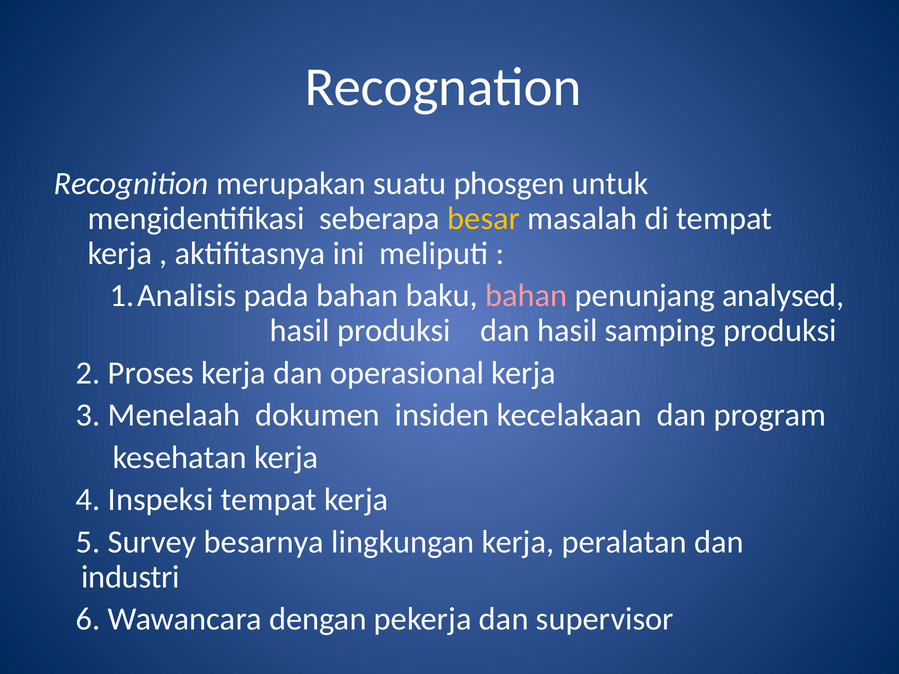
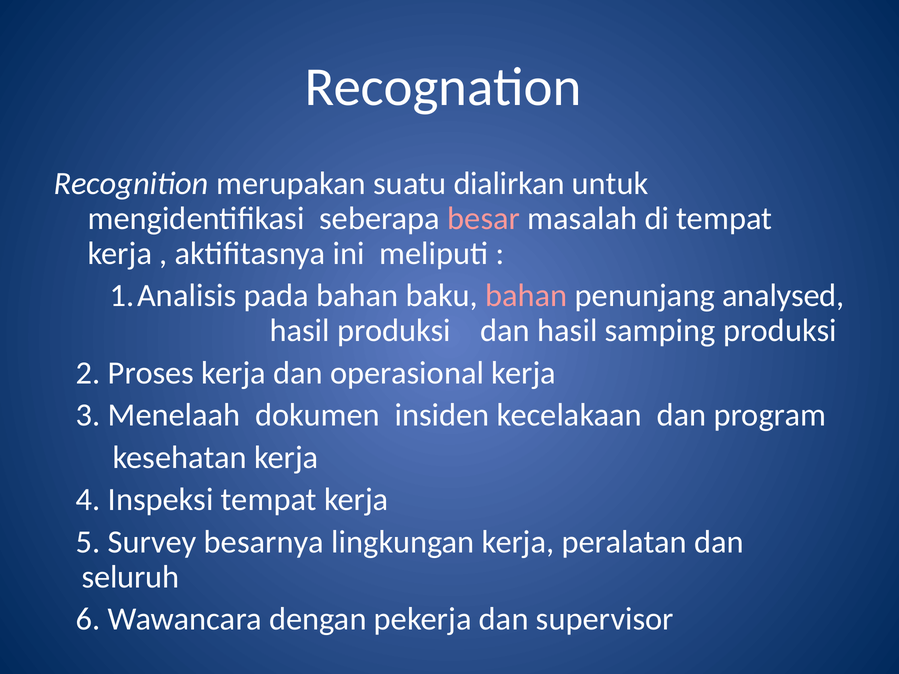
phosgen: phosgen -> dialirkan (509, 184)
besar colour: yellow -> pink (484, 219)
industri: industri -> seluruh (130, 577)
